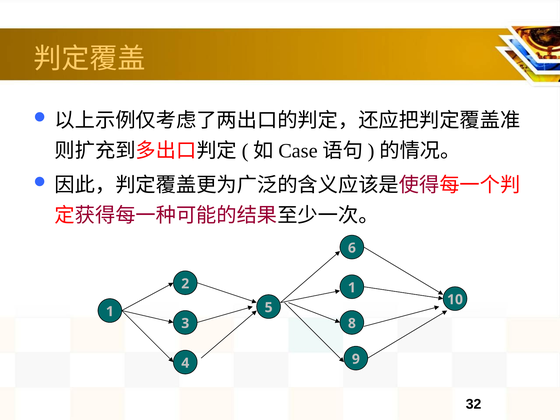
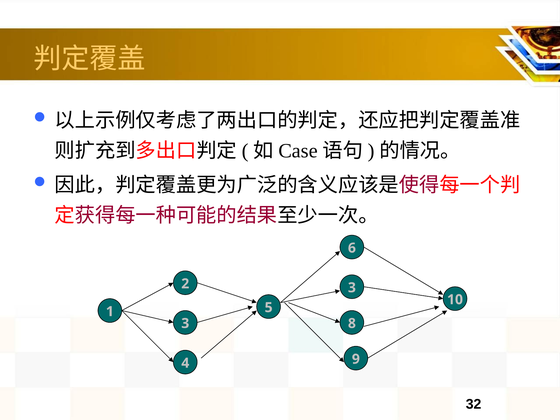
2 1: 1 -> 3 (352, 288)
